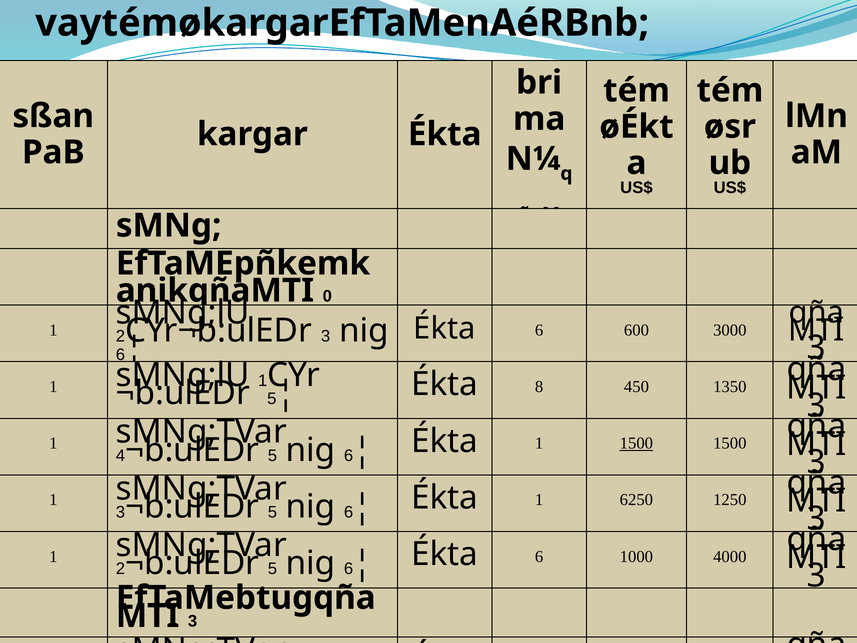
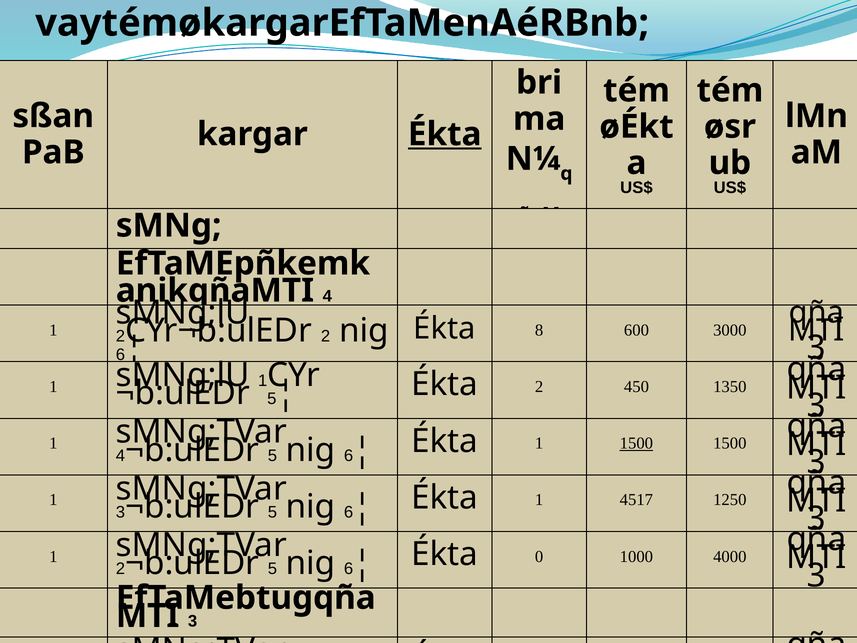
Ékta underline: none -> present (445, 134)
0: 0 -> 4 (327, 296)
6: 6 -> 8 (539, 330)
3: 3 -> 2 (326, 336)
8: 8 -> 2 (539, 387)
6250: 6250 -> 4517 (636, 500)
6: 6 -> 0 (539, 556)
